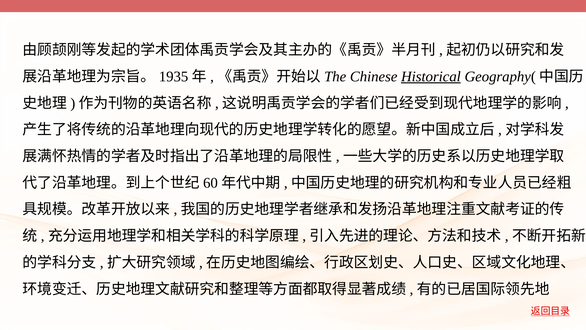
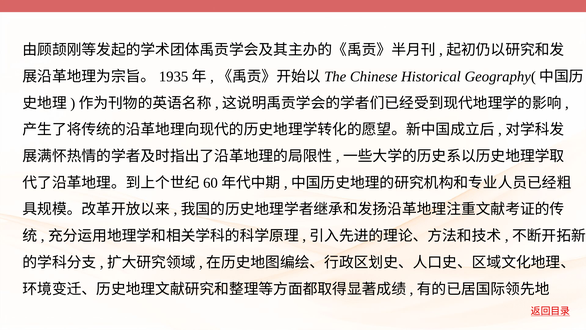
Historical underline: present -> none (431, 76)
